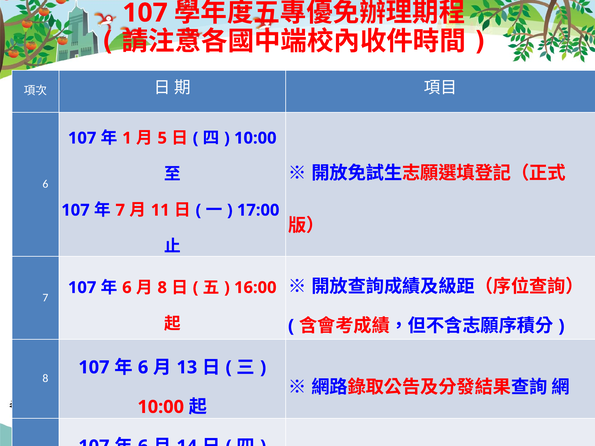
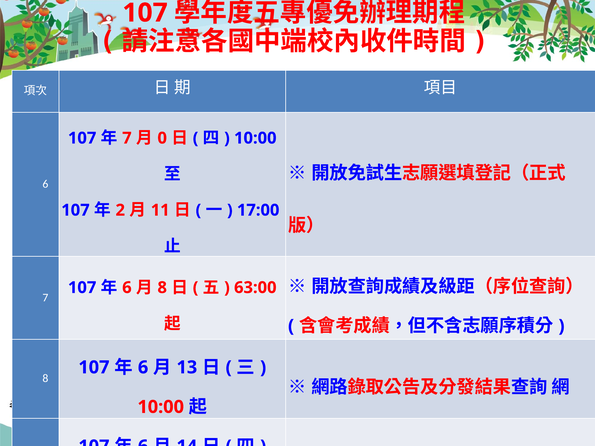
1: 1 -> 7 (127, 138)
5: 5 -> 0 (162, 138)
7: 7 -> 2 (120, 210)
16:00: 16:00 -> 63:00 (255, 288)
